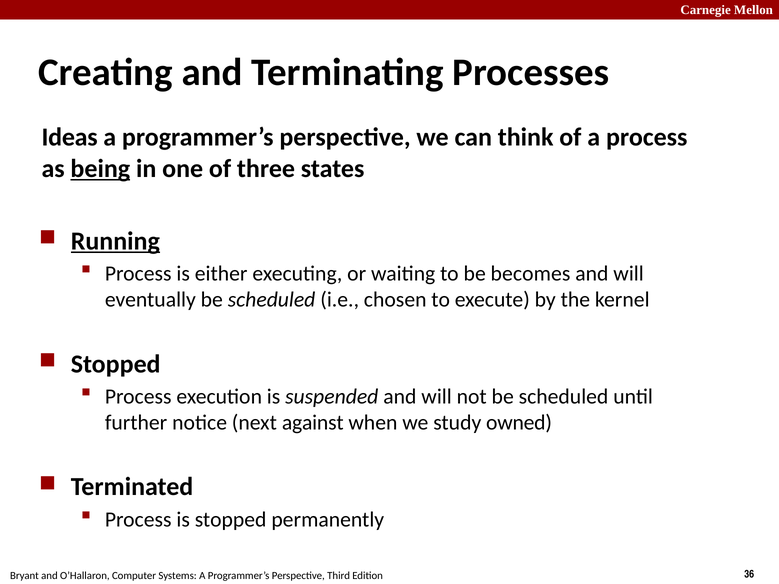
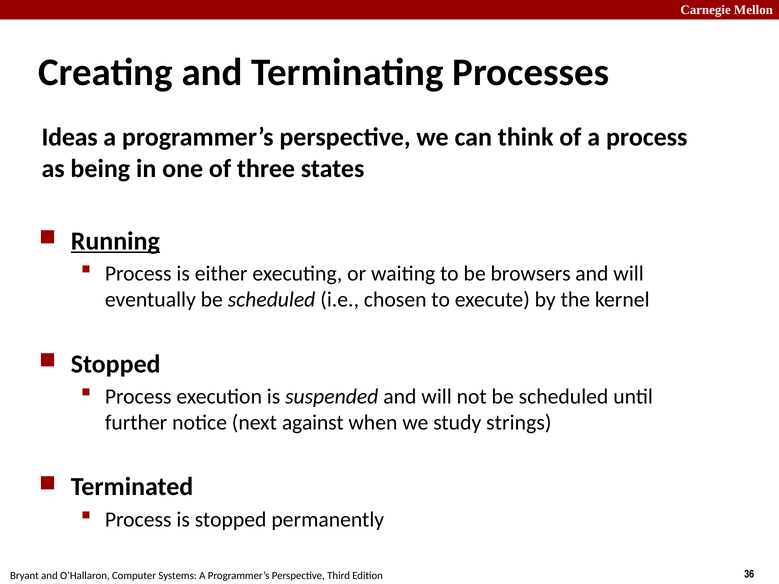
being underline: present -> none (100, 169)
becomes: becomes -> browsers (531, 274)
owned: owned -> strings (519, 423)
